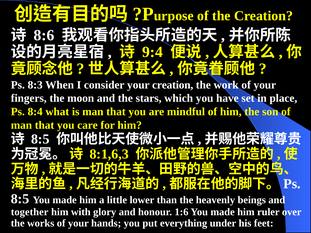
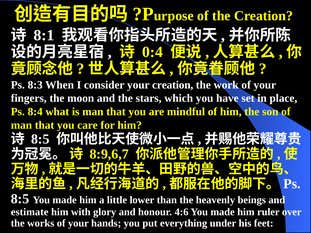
8:6: 8:6 -> 8:1 (44, 35)
9:4: 9:4 -> 0:4 (152, 52)
8:1,6,3: 8:1,6,3 -> 8:9,6,7 (109, 154)
together: together -> estimate (30, 212)
1:6: 1:6 -> 4:6 (182, 212)
